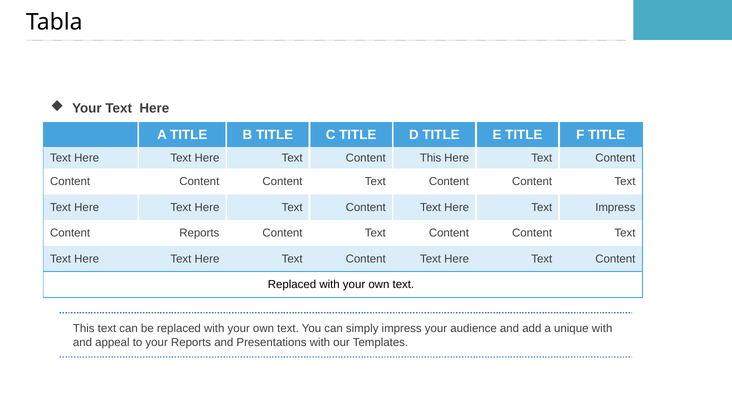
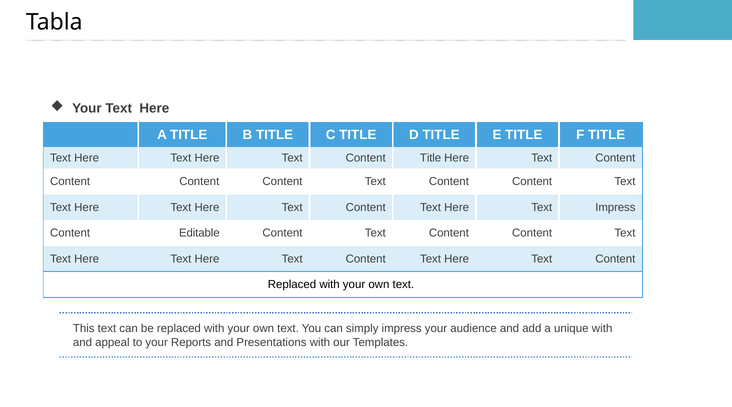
Content This: This -> Title (431, 158)
Content Reports: Reports -> Editable (199, 233)
